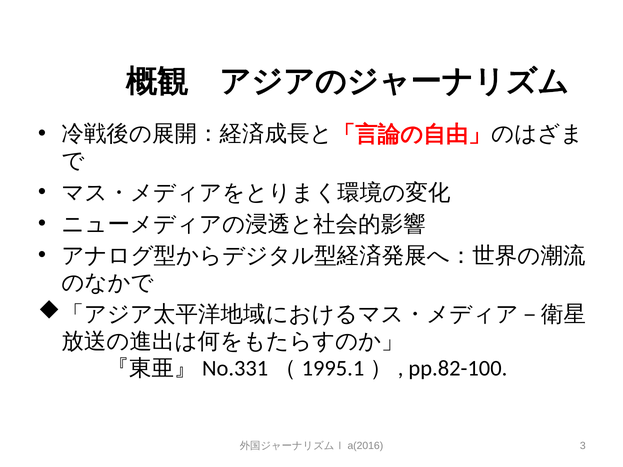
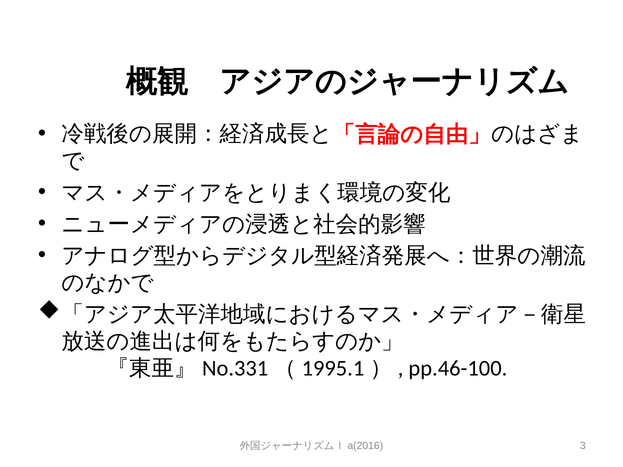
pp.82-100: pp.82-100 -> pp.46-100 (458, 368)
